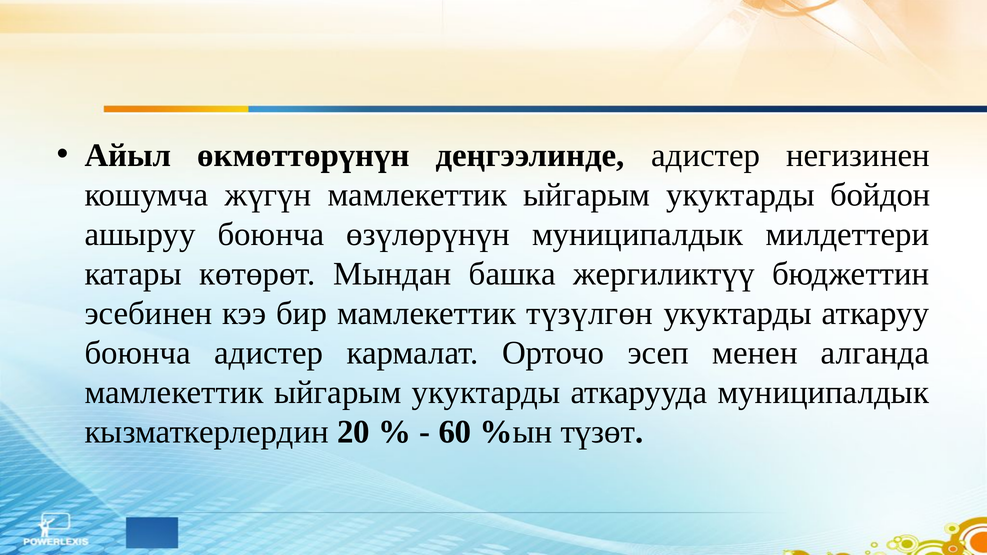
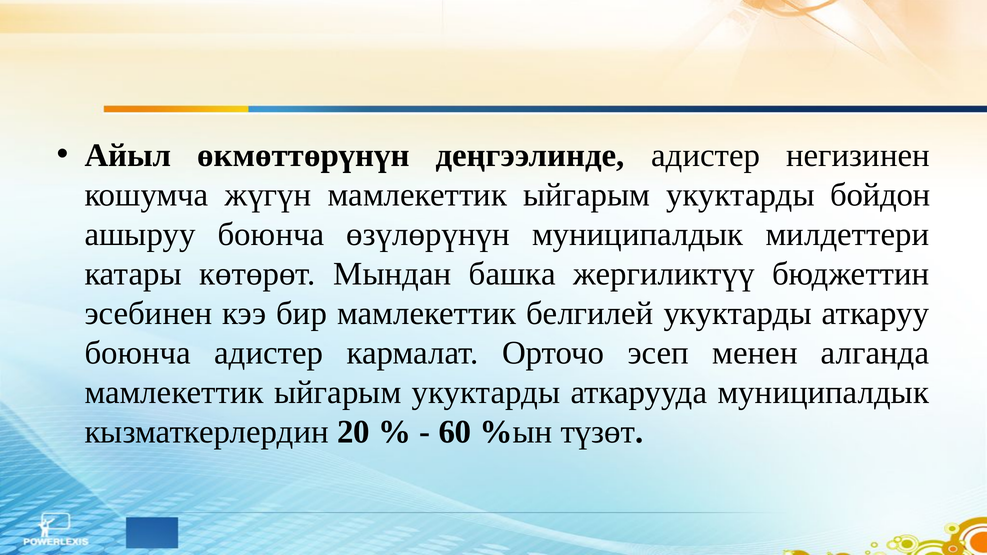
түзүлгөн: түзүлгөн -> белгилей (590, 313)
